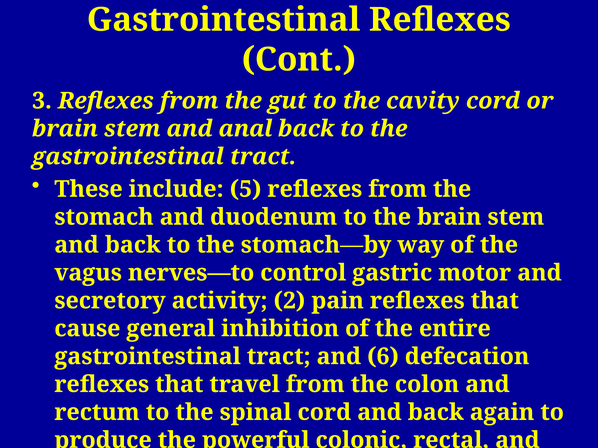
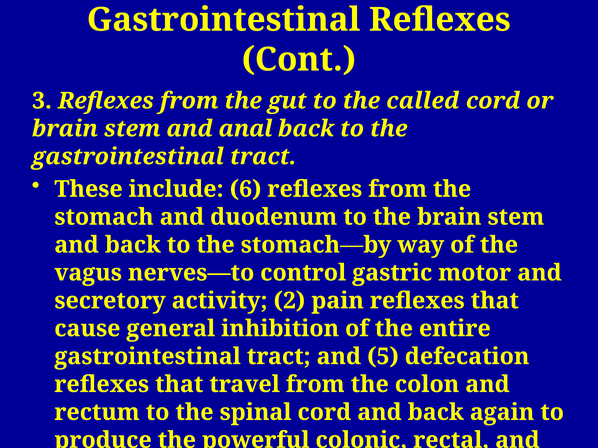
cavity: cavity -> called (423, 101)
5: 5 -> 6 (246, 189)
6: 6 -> 5 (383, 357)
